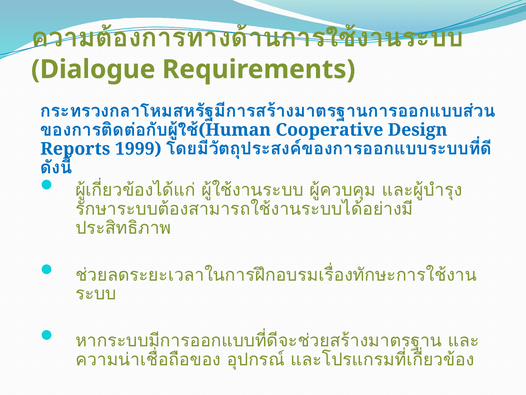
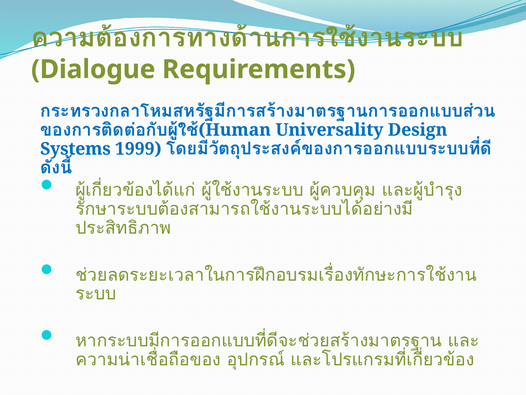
Cooperative: Cooperative -> Universality (329, 130)
Reports: Reports -> Systems (75, 149)
